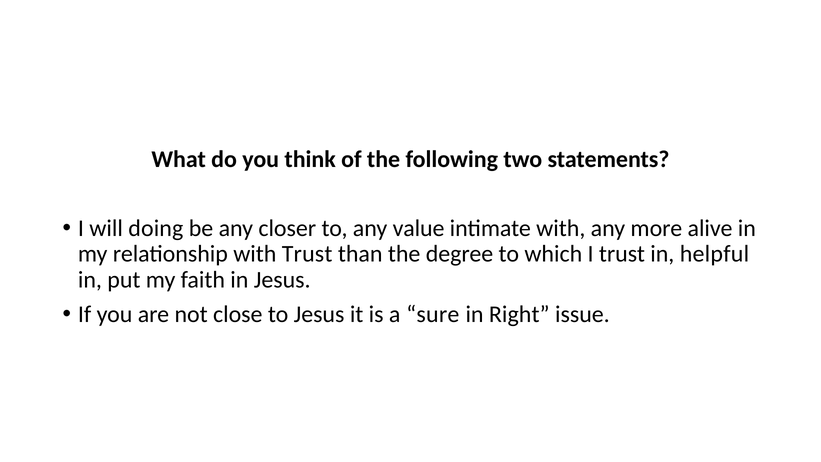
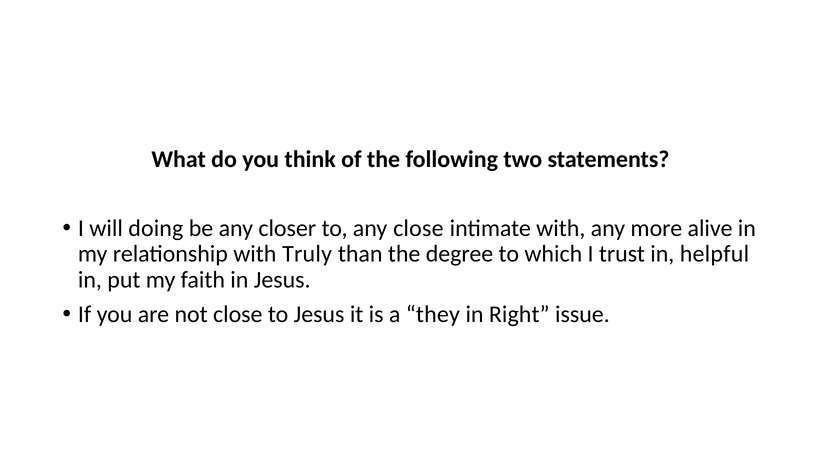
any value: value -> close (418, 228)
with Trust: Trust -> Truly (307, 254)
sure: sure -> they (433, 314)
